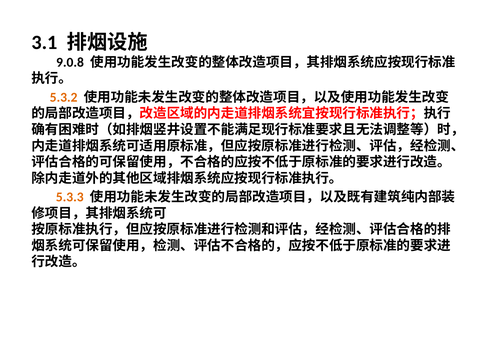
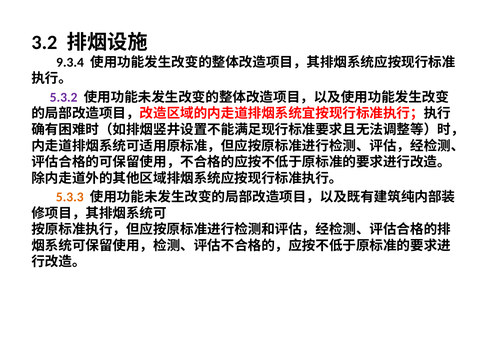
3.1: 3.1 -> 3.2 (44, 43)
9.0.8: 9.0.8 -> 9.3.4 (70, 62)
5.3.2 colour: orange -> purple (64, 97)
